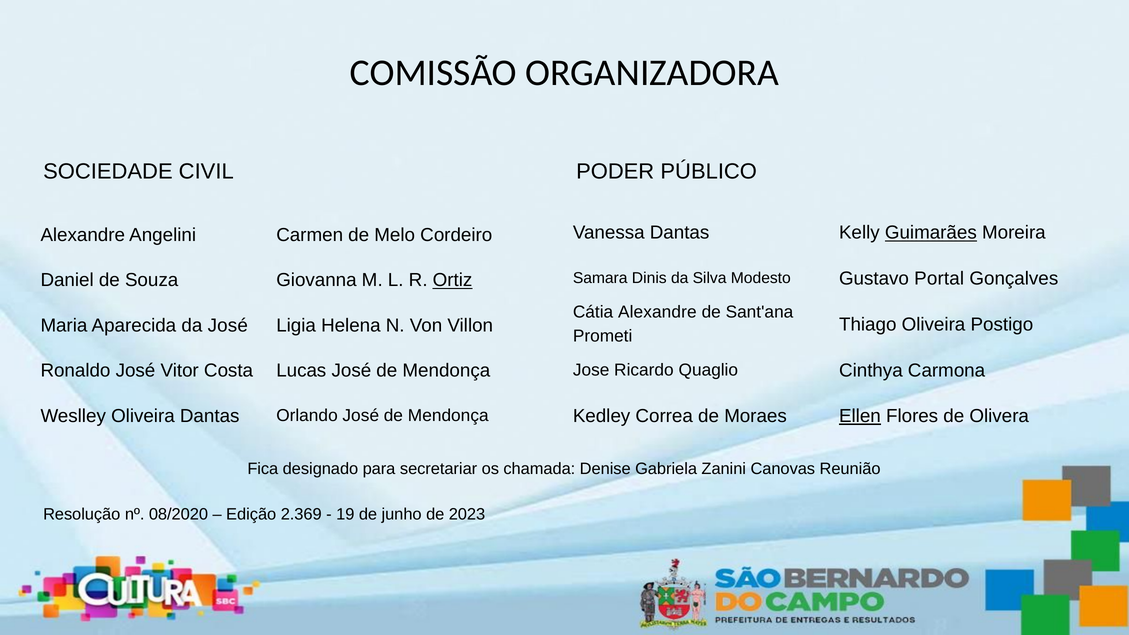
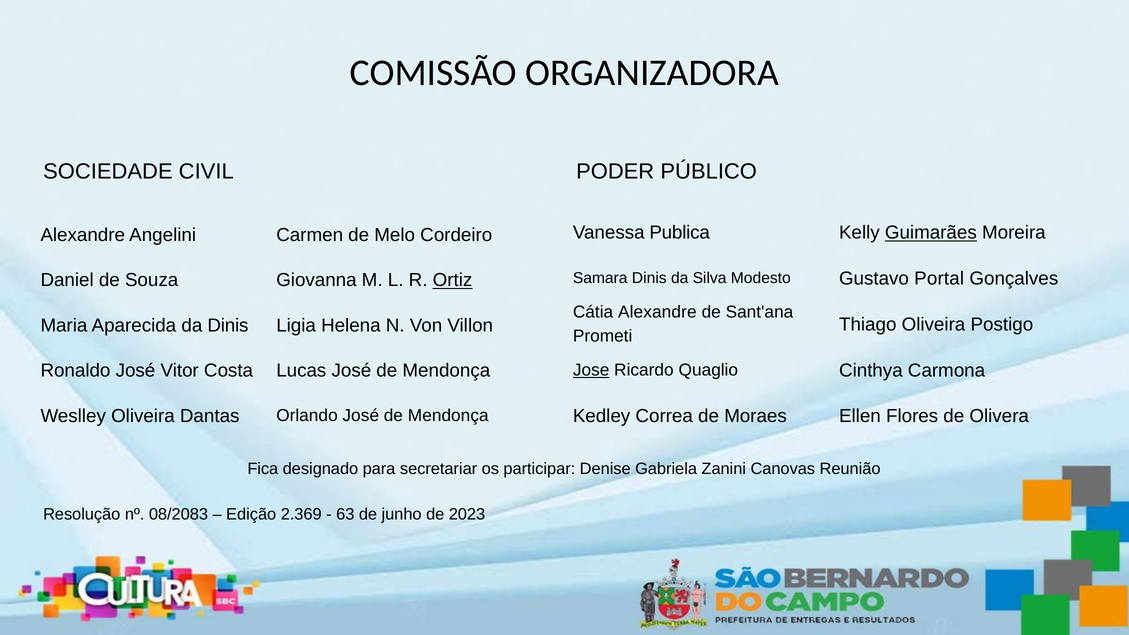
Vanessa Dantas: Dantas -> Publica (680, 233)
da José: José -> Dinis (228, 325)
Jose underline: none -> present (591, 370)
Ellen underline: present -> none (860, 416)
chamada: chamada -> participar (539, 469)
08/2020: 08/2020 -> 08/2083 (178, 514)
19: 19 -> 63 (345, 514)
